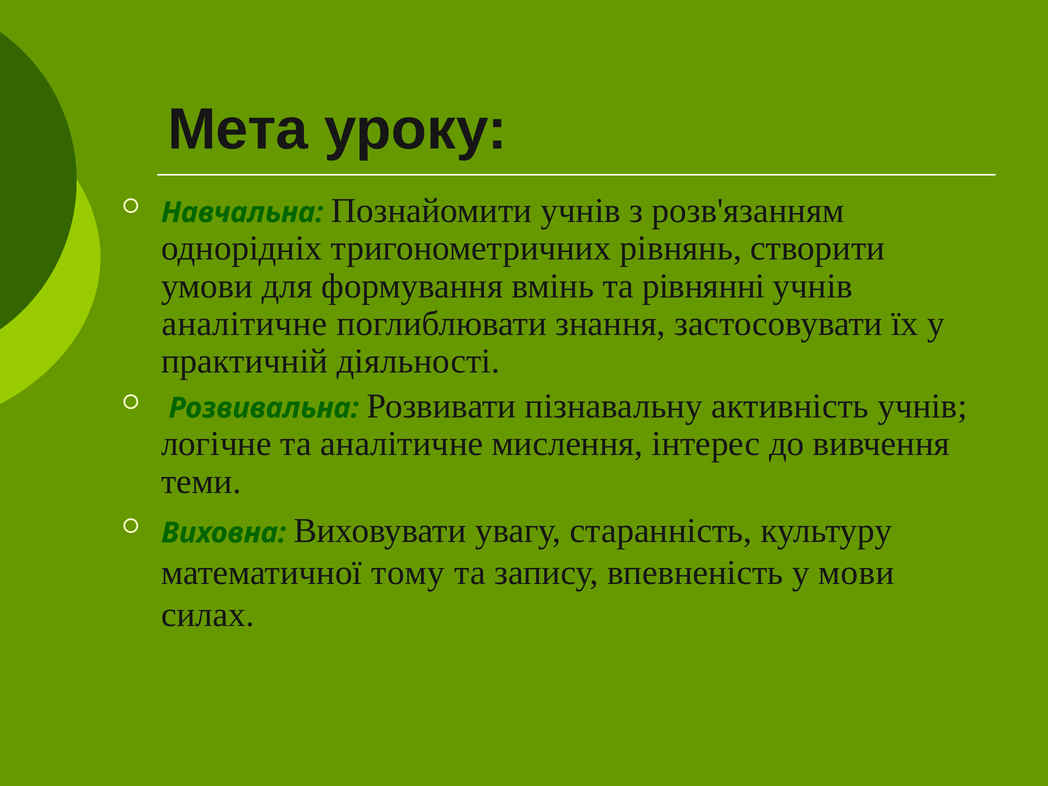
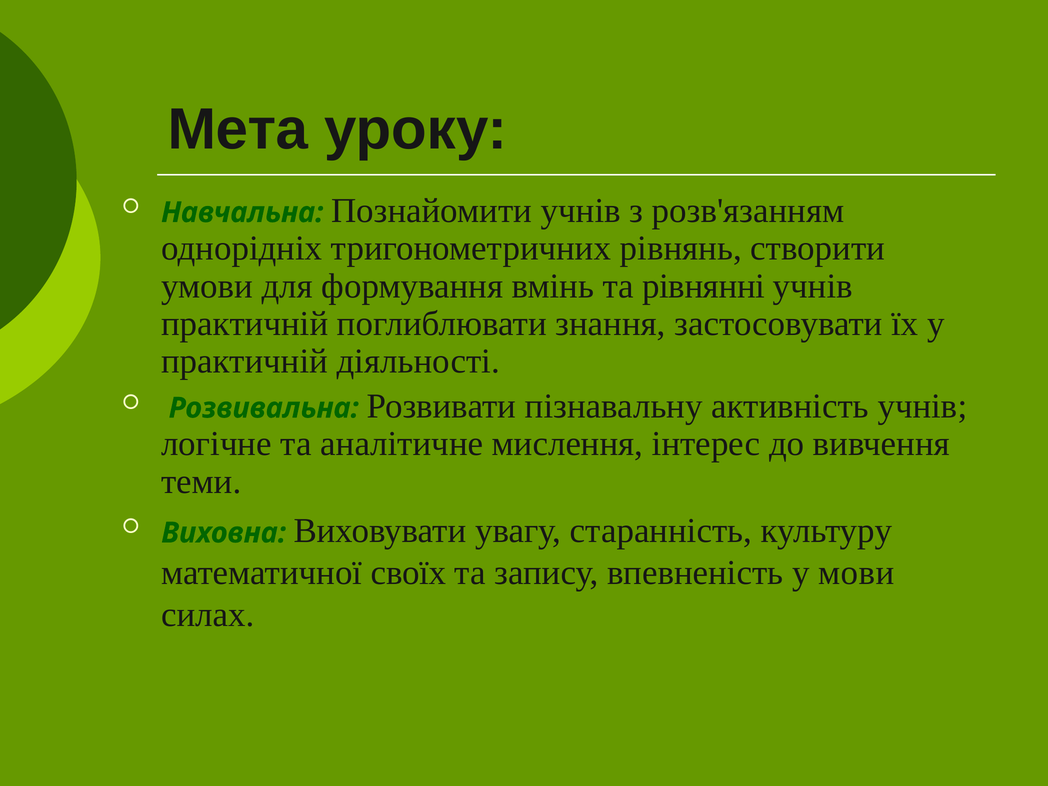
аналітичне: аналітичне -> практичній (245, 324)
тому: тому -> своїх (409, 573)
